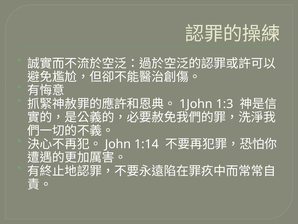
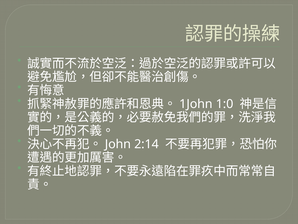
1:3: 1:3 -> 1:0 (225, 104)
1:14: 1:14 -> 2:14 (147, 144)
